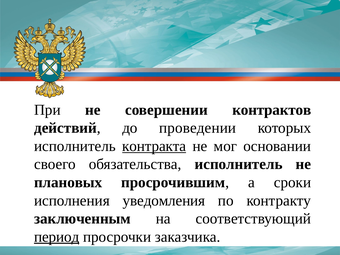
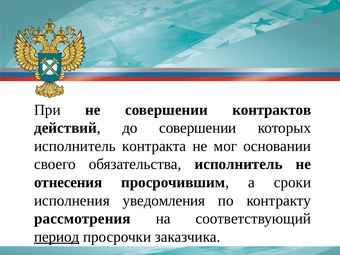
до проведении: проведении -> совершении (198, 128)
контракта underline: present -> none (154, 146)
плановых: плановых -> отнесения (68, 182)
заключенным: заключенным -> рассмотрения (82, 219)
